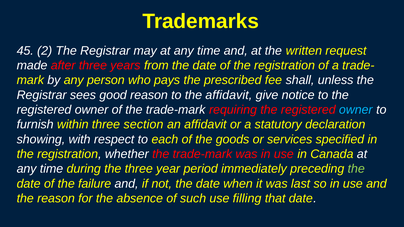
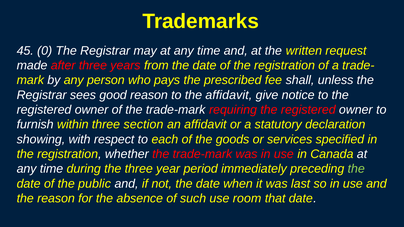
2: 2 -> 0 (45, 51)
owner colour: light blue -> white (356, 110)
failure: failure -> public (95, 184)
filling: filling -> room (247, 199)
